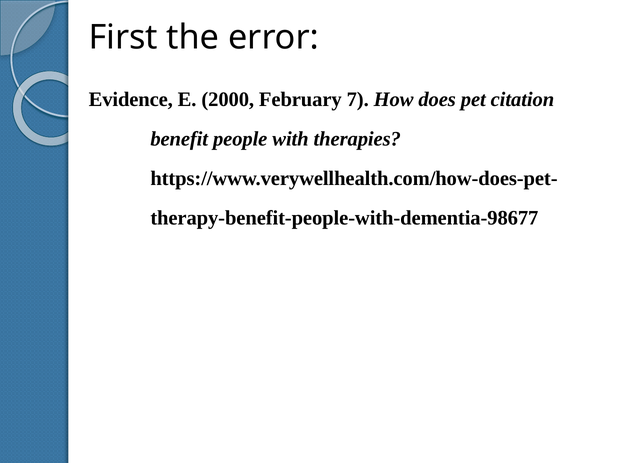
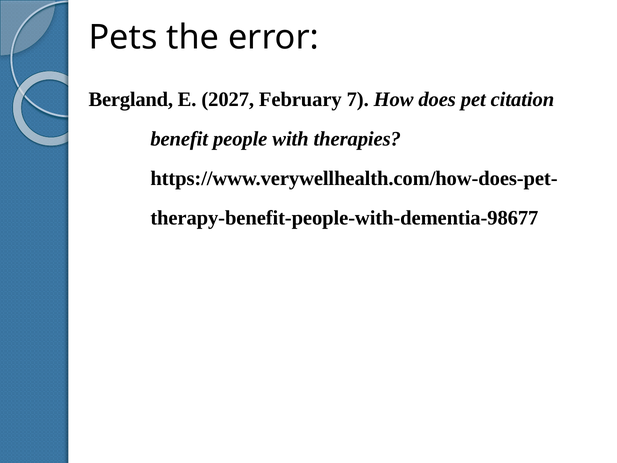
First: First -> Pets (123, 38)
Evidence: Evidence -> Bergland (131, 99)
2000: 2000 -> 2027 (228, 99)
